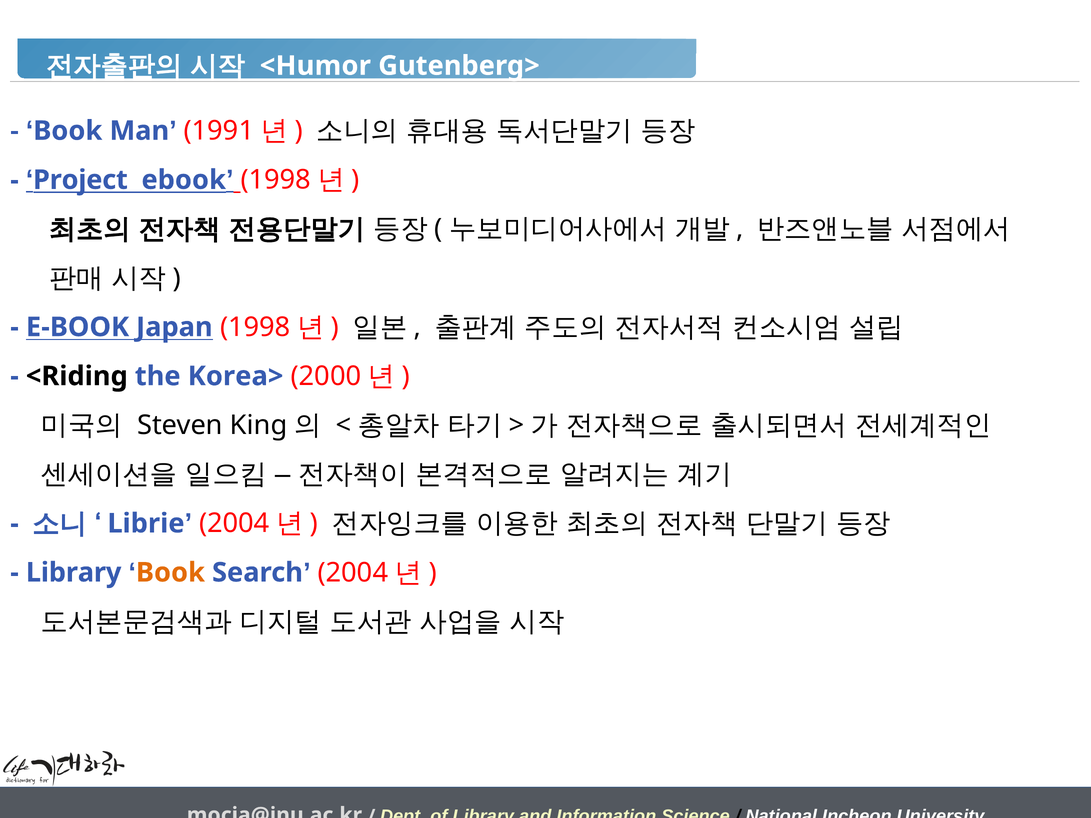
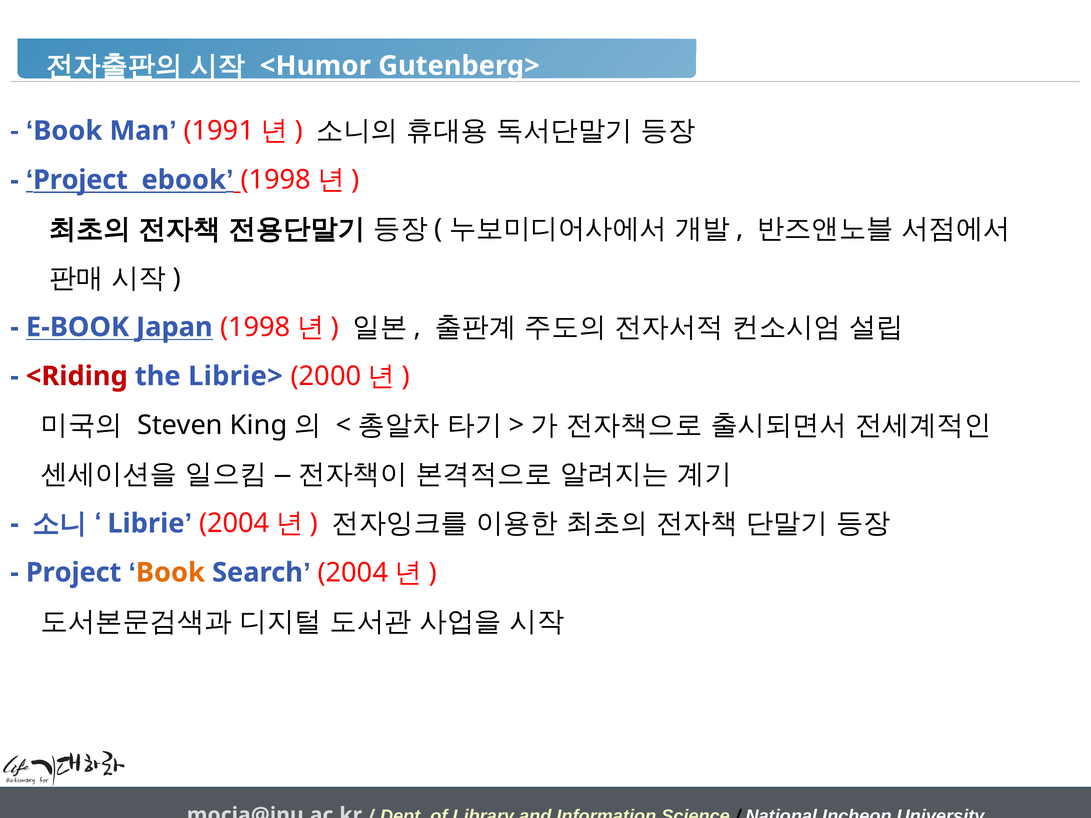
<Riding colour: black -> red (77, 376)
Korea>: Korea> -> Librie> (235, 376)
Library: Library -> Project (74, 573)
